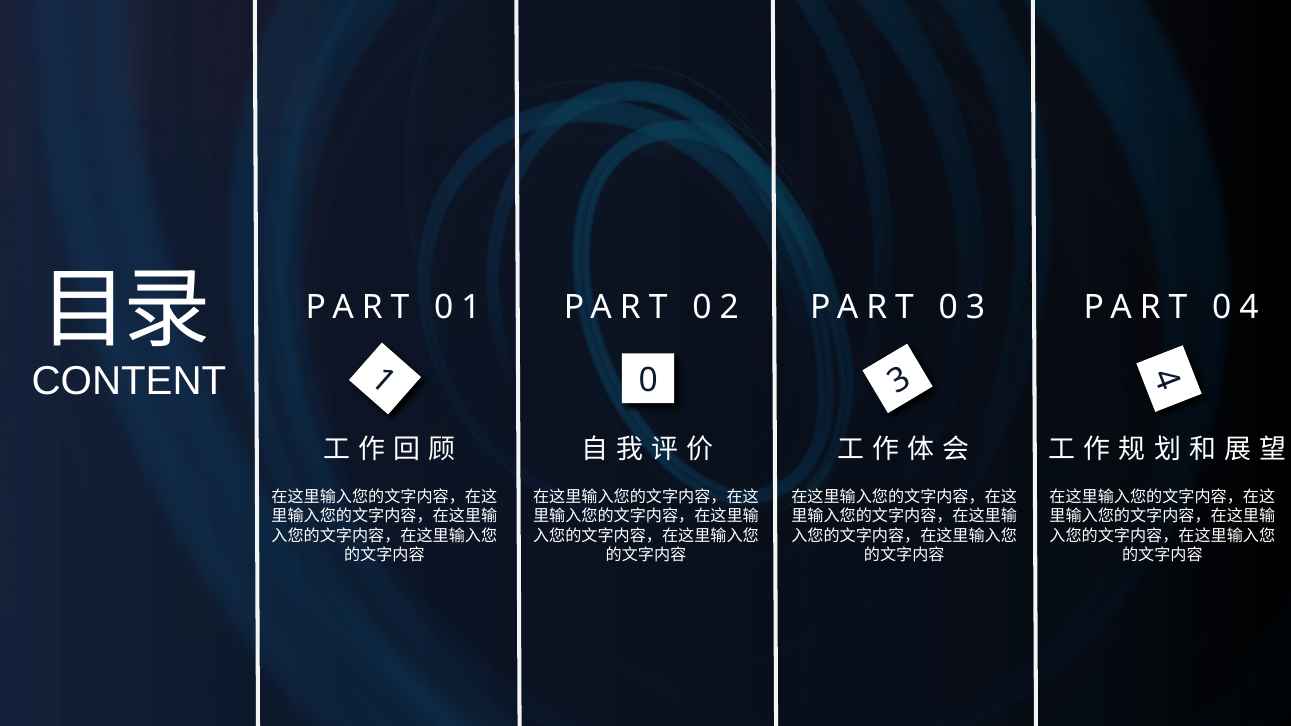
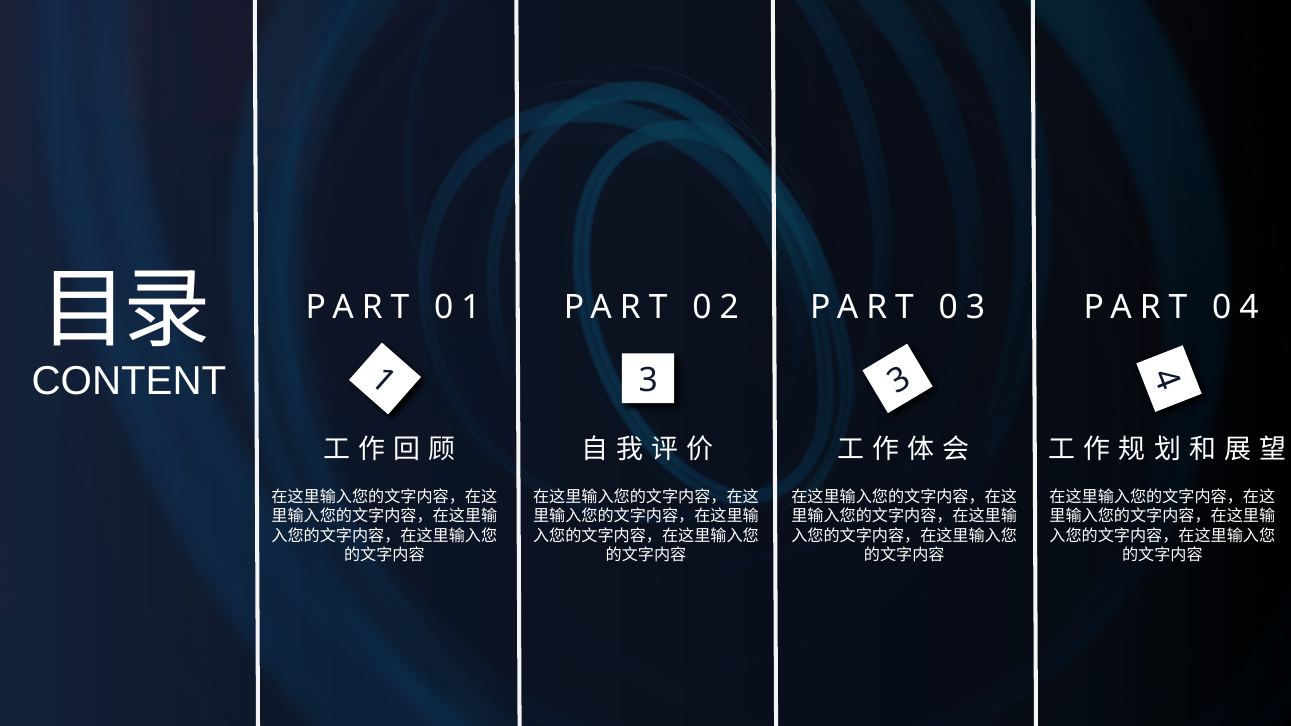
1 0: 0 -> 3 (648, 381)
